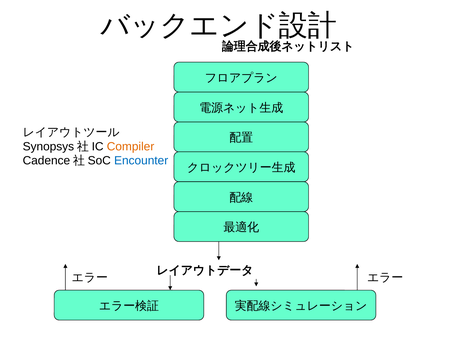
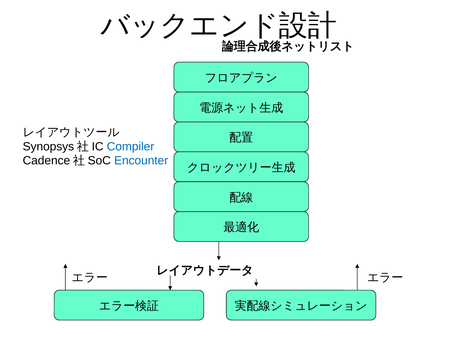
Compiler colour: orange -> blue (131, 147)
